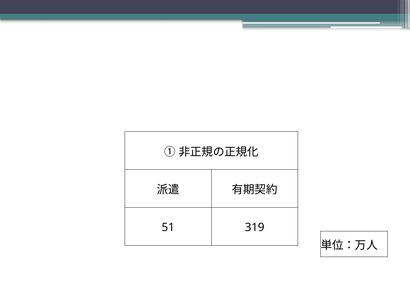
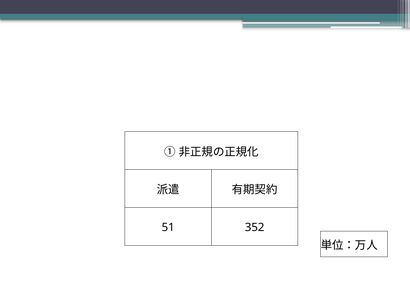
319: 319 -> 352 (255, 227)
